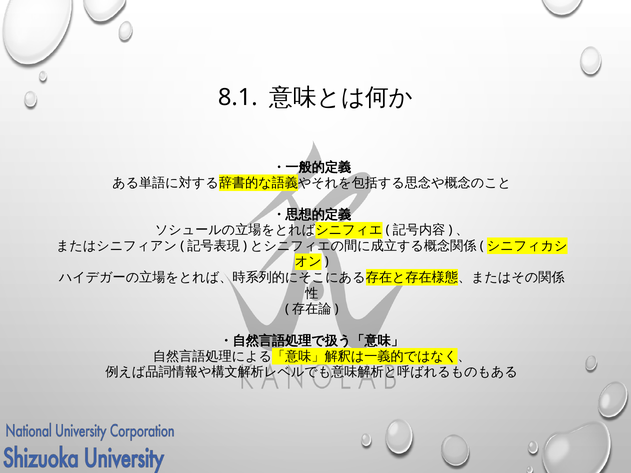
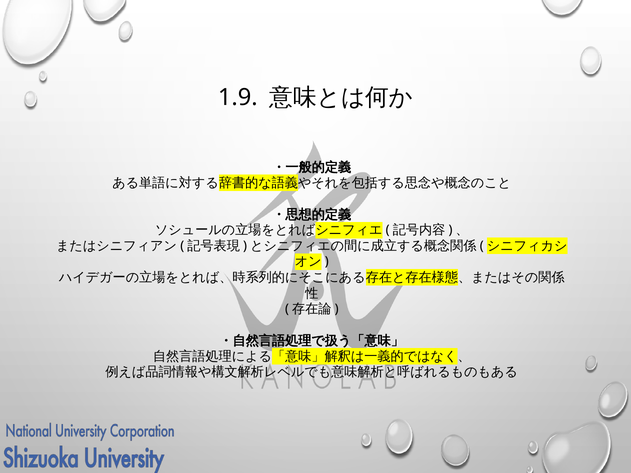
8.1: 8.1 -> 1.9 (238, 98)
